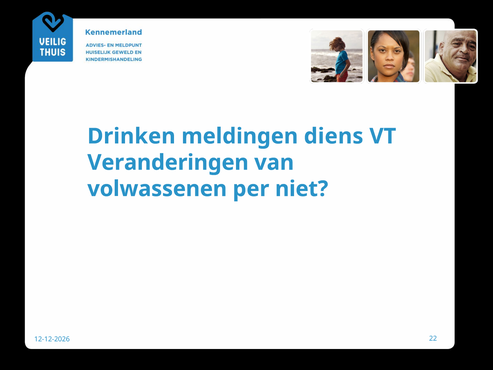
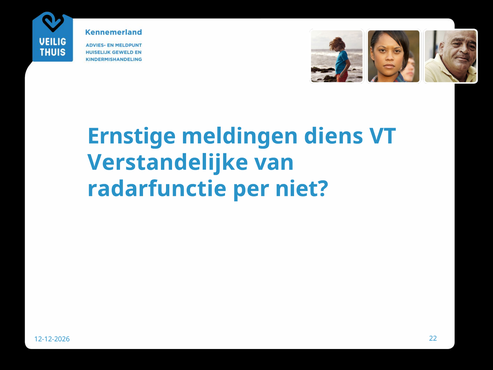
Drinken: Drinken -> Ernstige (132, 136)
Veranderingen: Veranderingen -> Verstandelijke (168, 162)
volwassenen: volwassenen -> radarfunctie (157, 189)
